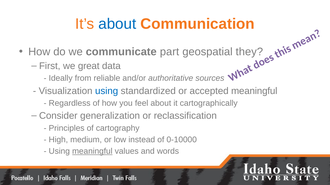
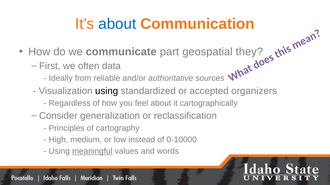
great: great -> often (89, 66)
using colour: blue -> black (107, 91)
accepted meaningful: meaningful -> organizers (254, 91)
